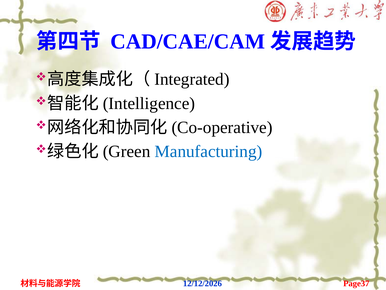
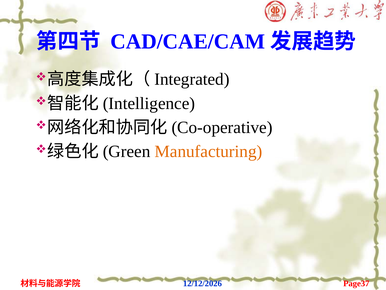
Manufacturing colour: blue -> orange (209, 151)
